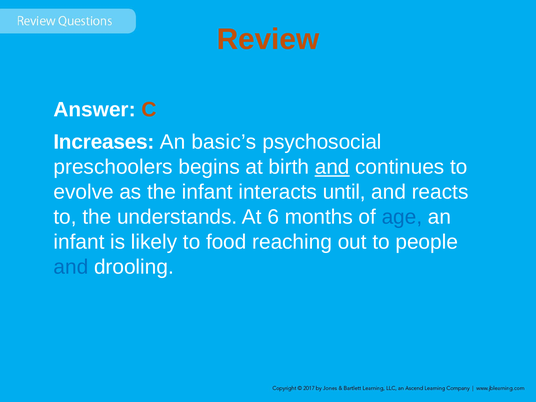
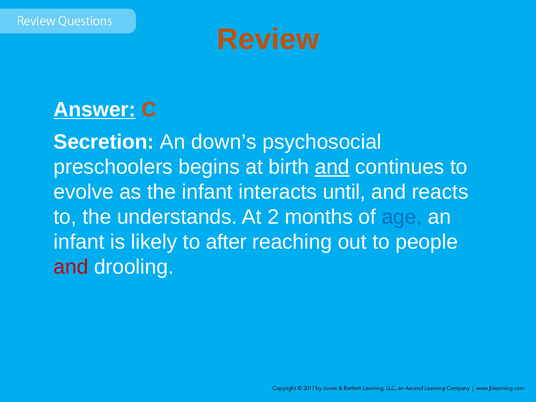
Answer underline: none -> present (95, 110)
Increases: Increases -> Secretion (104, 142)
basic’s: basic’s -> down’s (224, 142)
6: 6 -> 2 (273, 217)
food: food -> after (226, 242)
and colour: blue -> red (71, 267)
